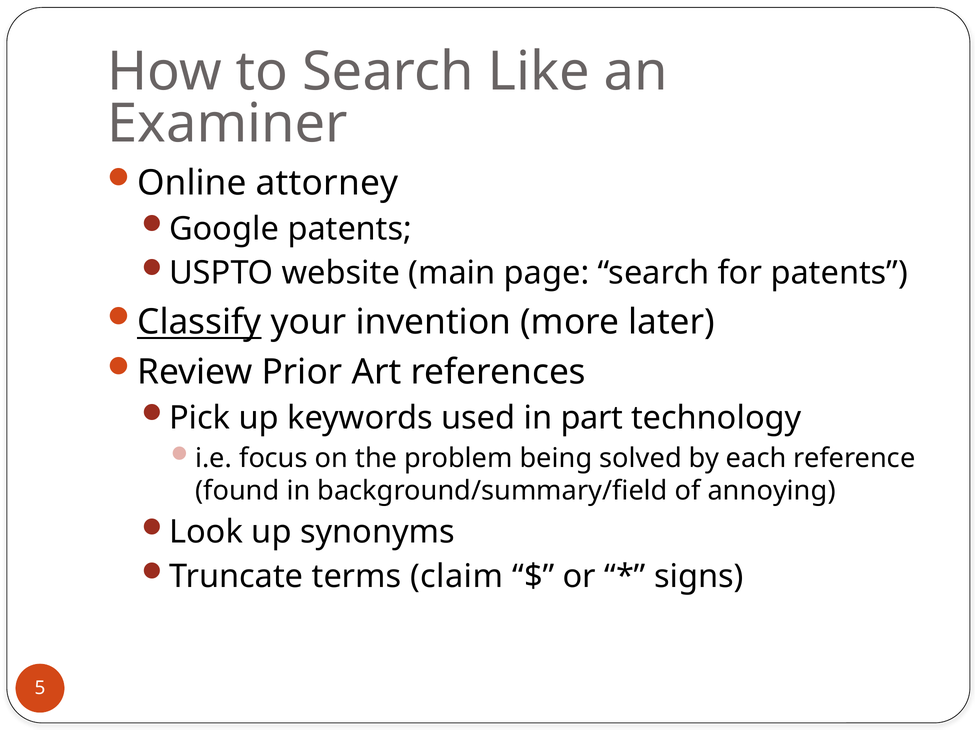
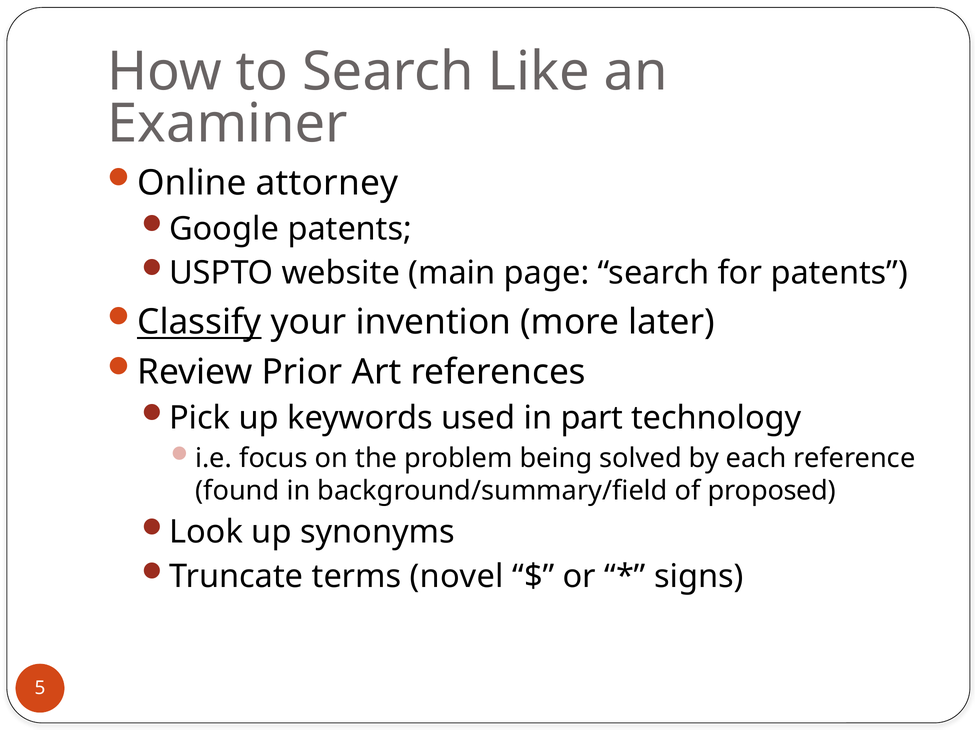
annoying: annoying -> proposed (772, 491)
claim: claim -> novel (457, 576)
